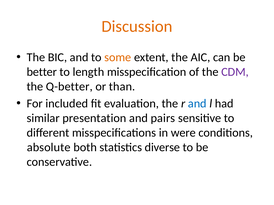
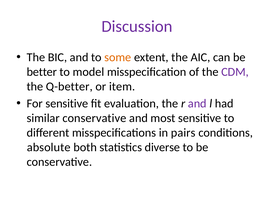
Discussion colour: orange -> purple (137, 27)
length: length -> model (88, 72)
than: than -> item (122, 87)
For included: included -> sensitive (67, 104)
and colour: blue -> purple (197, 104)
similar presentation: presentation -> conservative (94, 118)
pairs: pairs -> most (163, 118)
were: were -> pairs (183, 133)
